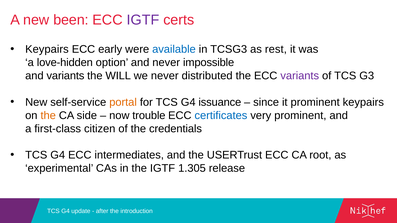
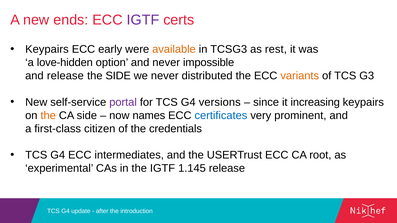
been: been -> ends (71, 20)
available colour: blue -> orange (174, 49)
and variants: variants -> release (65, 76)
the WILL: WILL -> SIDE (118, 76)
variants colour: purple -> orange (300, 76)
portal colour: orange -> purple (123, 102)
issuance: issuance -> versions (220, 102)
it prominent: prominent -> increasing (315, 102)
trouble: trouble -> names (149, 116)
1.305: 1.305 -> 1.145 (192, 169)
